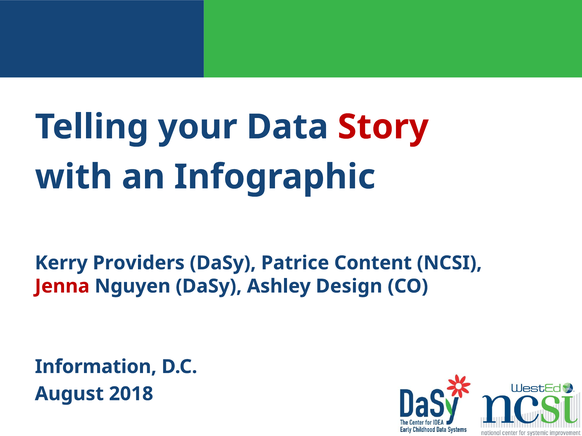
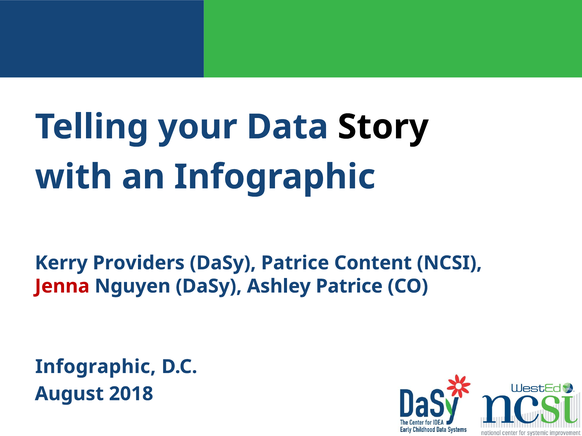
Story colour: red -> black (383, 127)
Ashley Design: Design -> Patrice (349, 286)
Information: Information -> Infographic (96, 367)
